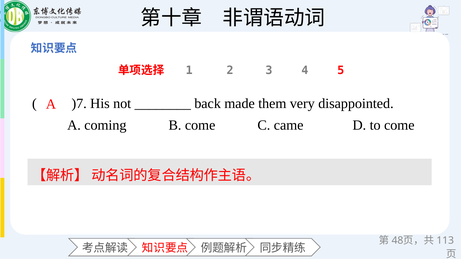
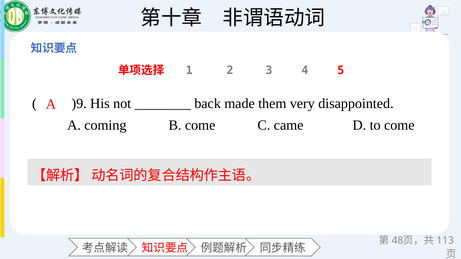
)7: )7 -> )9 (79, 104)
